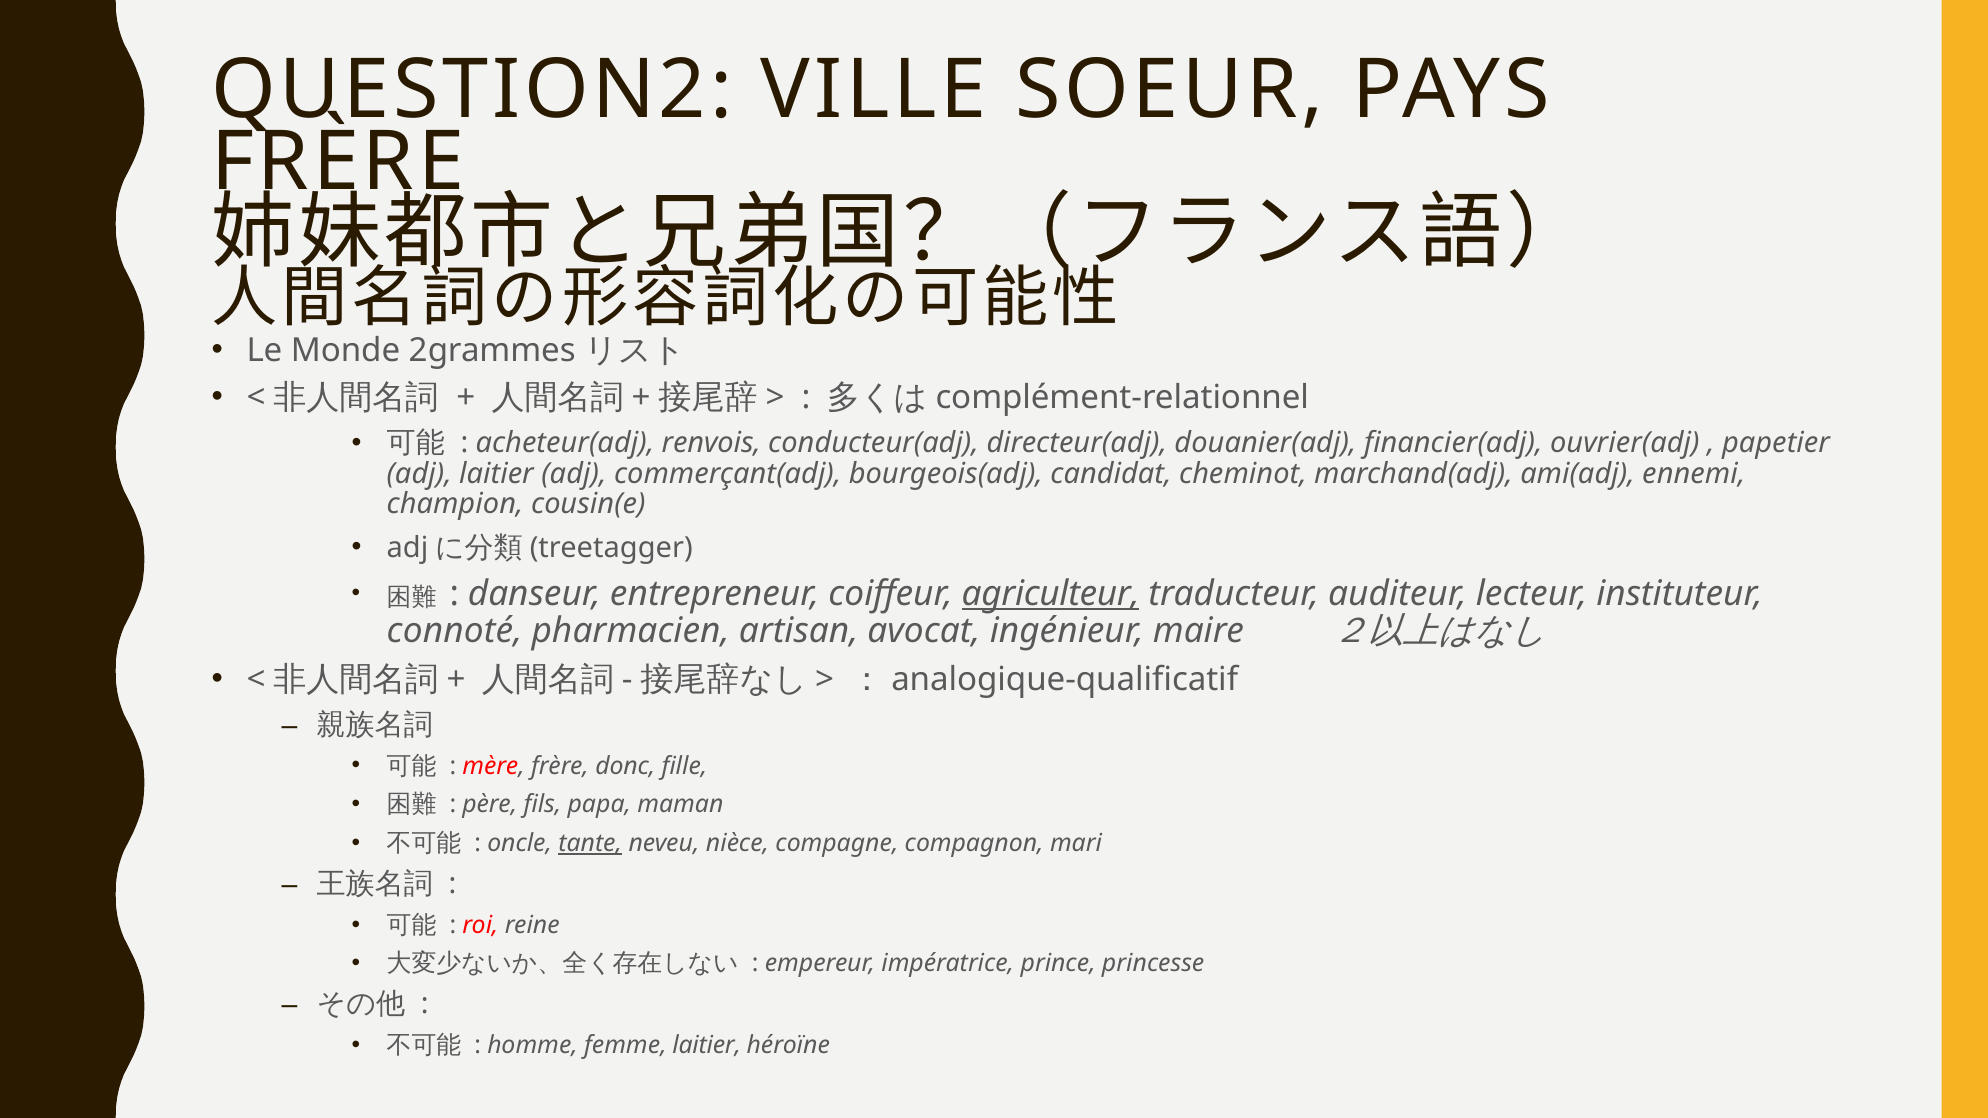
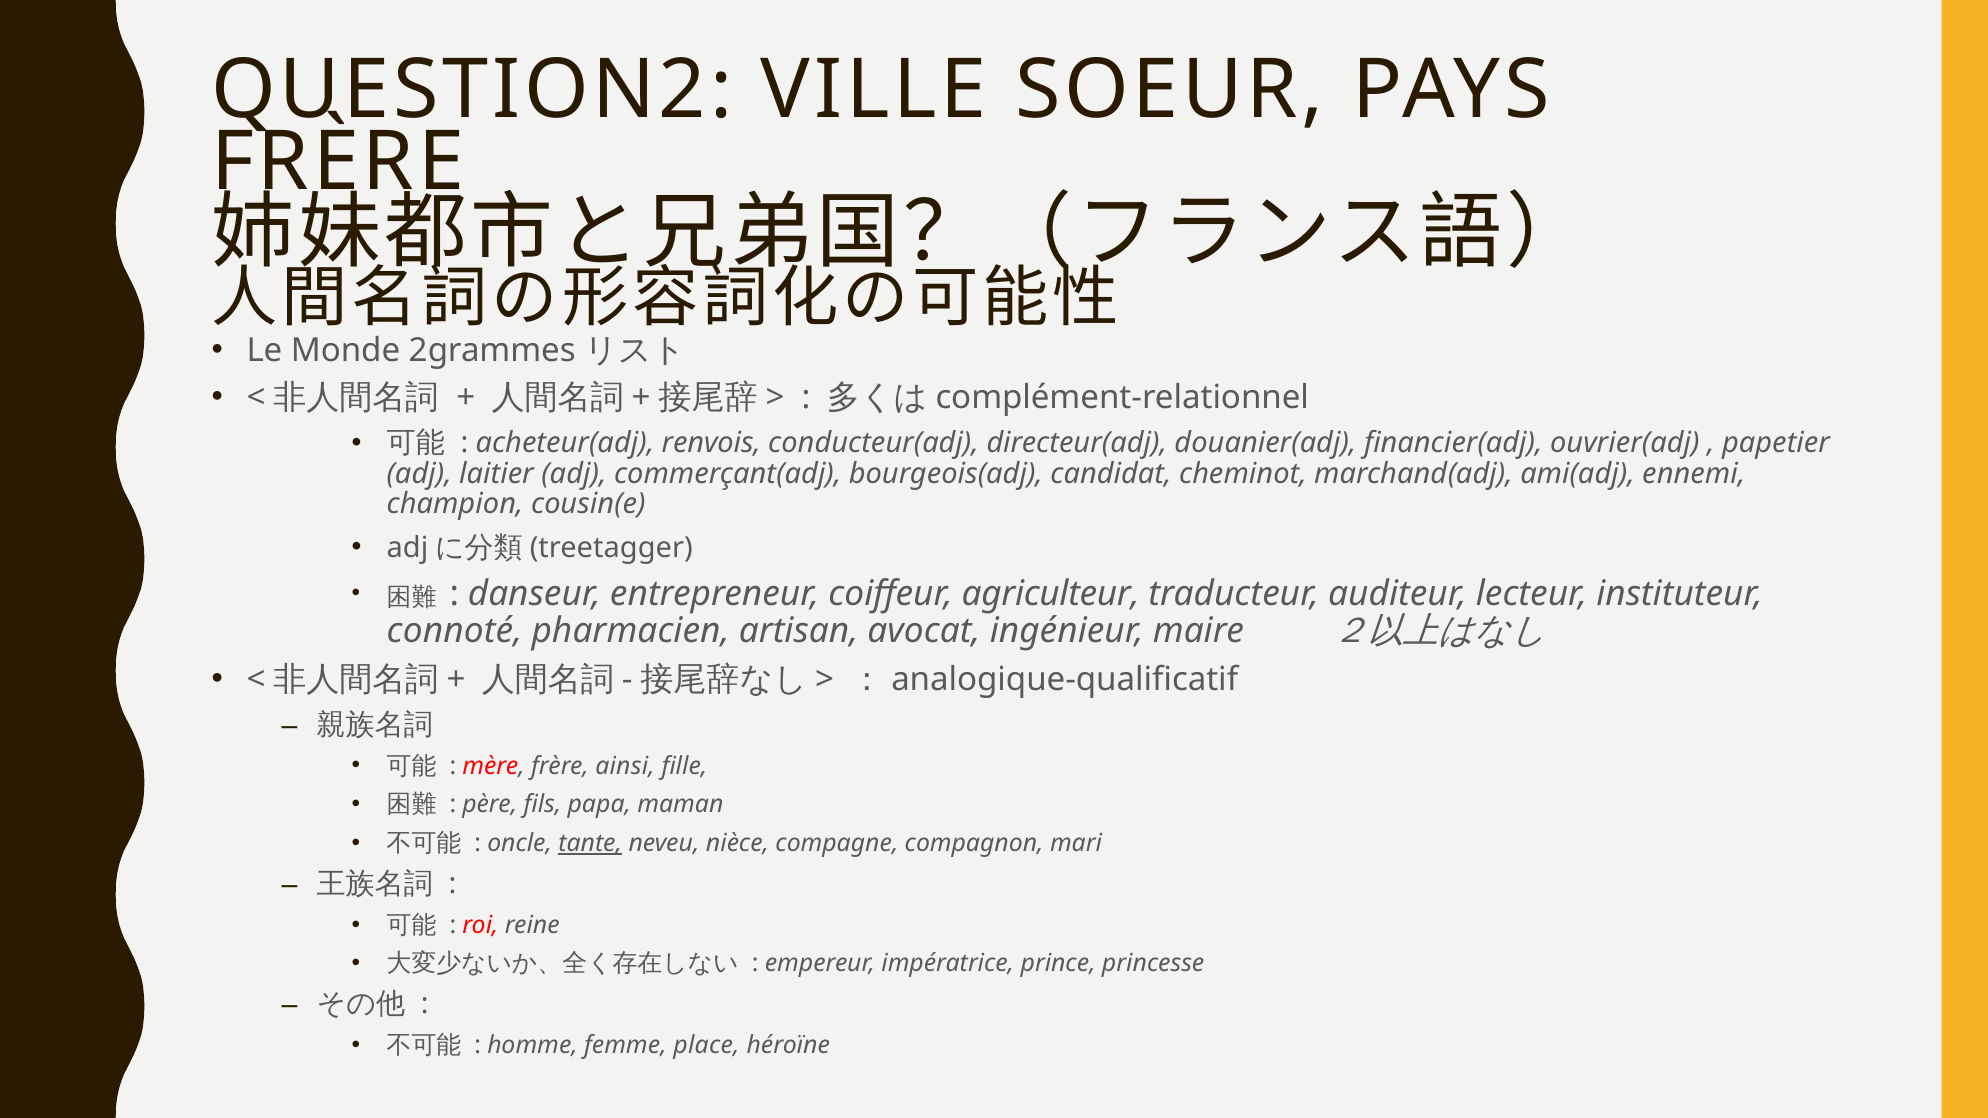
agriculteur underline: present -> none (1051, 594)
donc: donc -> ainsi (625, 766)
femme laitier: laitier -> place (706, 1046)
